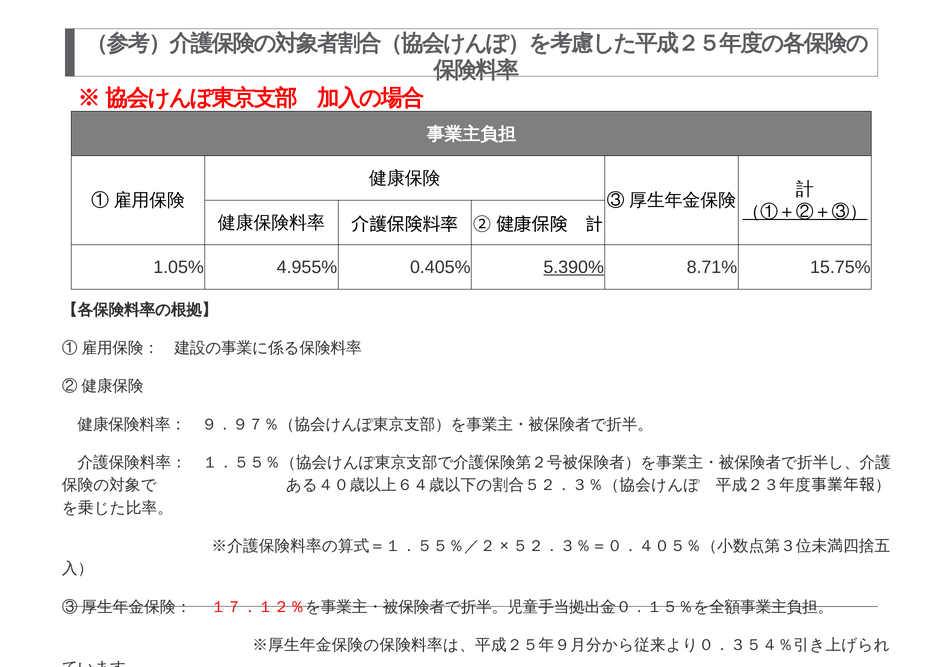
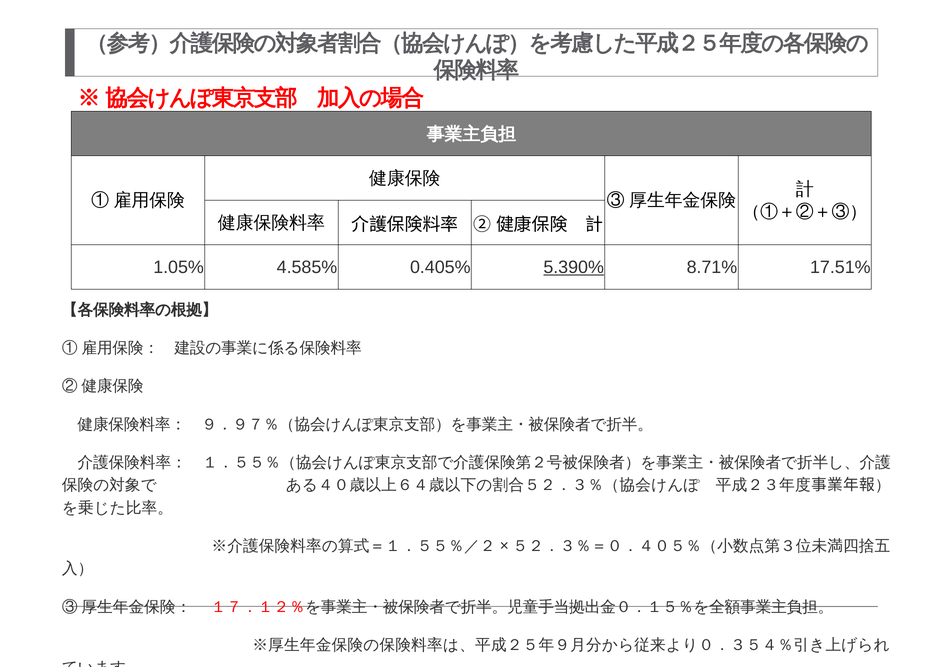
（①＋②＋③） underline: present -> none (805, 212)
4.955%: 4.955% -> 4.585% (307, 267)
15.75%: 15.75% -> 17.51% (840, 267)
